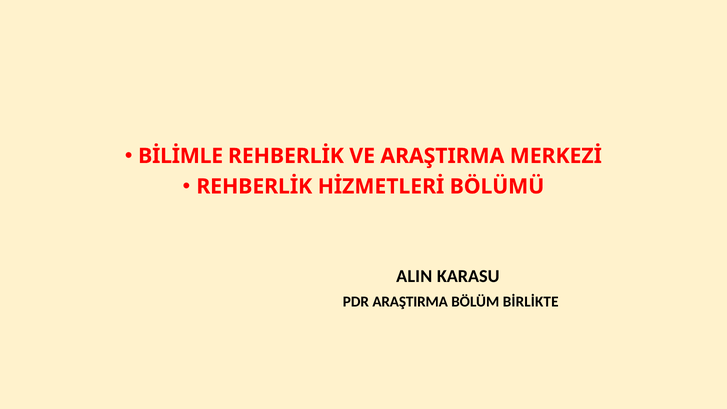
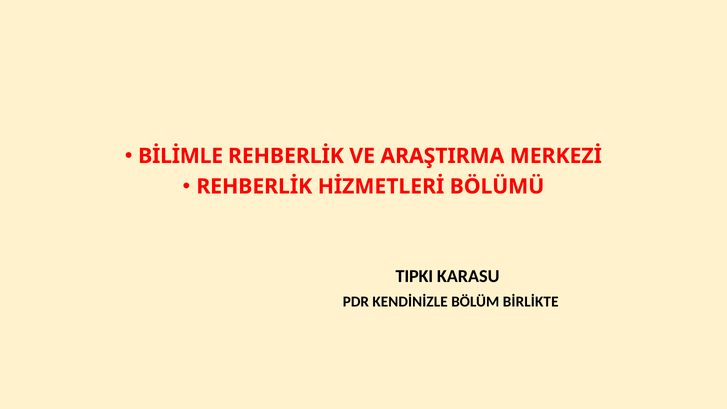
ALIN: ALIN -> TIPKI (414, 276)
PDR ARAŞTIRMA: ARAŞTIRMA -> KENDİNİZLE (410, 302)
